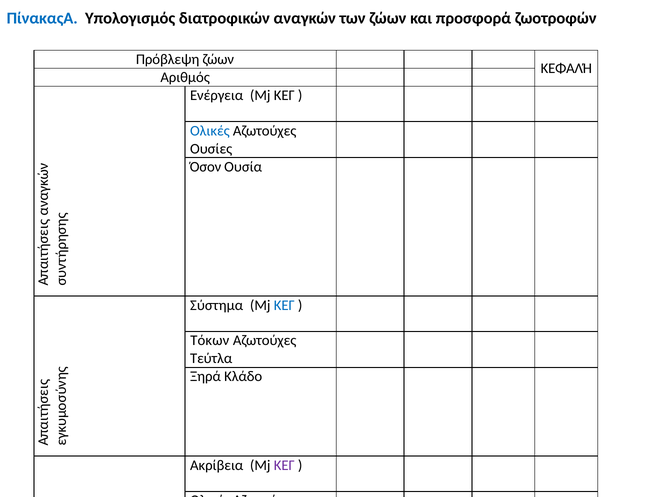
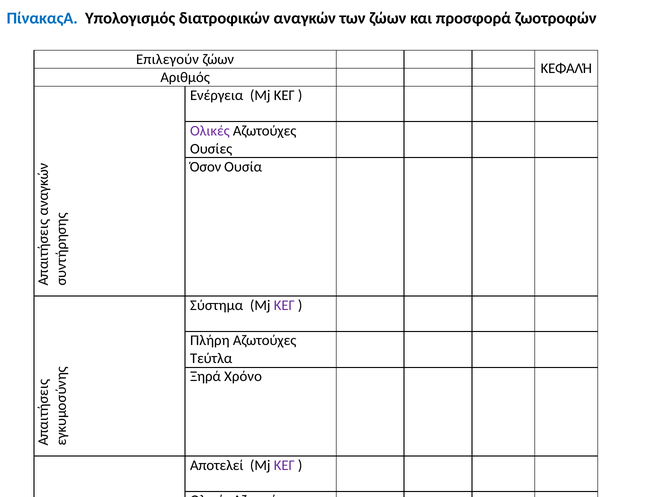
Πρόβλεψη: Πρόβλεψη -> Επιλεγούν (167, 59)
Ολικές colour: blue -> purple (210, 131)
ΚΕΓ colour: blue -> purple (284, 305)
Τόκων: Τόκων -> Πλήρη (210, 341)
Κλάδο: Κλάδο -> Χρόνο (243, 377)
Ακρίβεια: Ακρίβεια -> Αποτελεί (217, 466)
